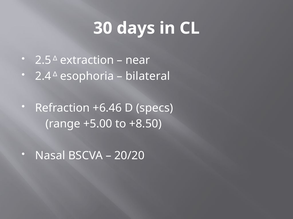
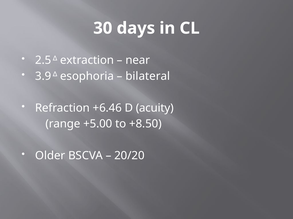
2.4: 2.4 -> 3.9 (43, 76)
specs: specs -> acuity (155, 108)
Nasal: Nasal -> Older (50, 156)
